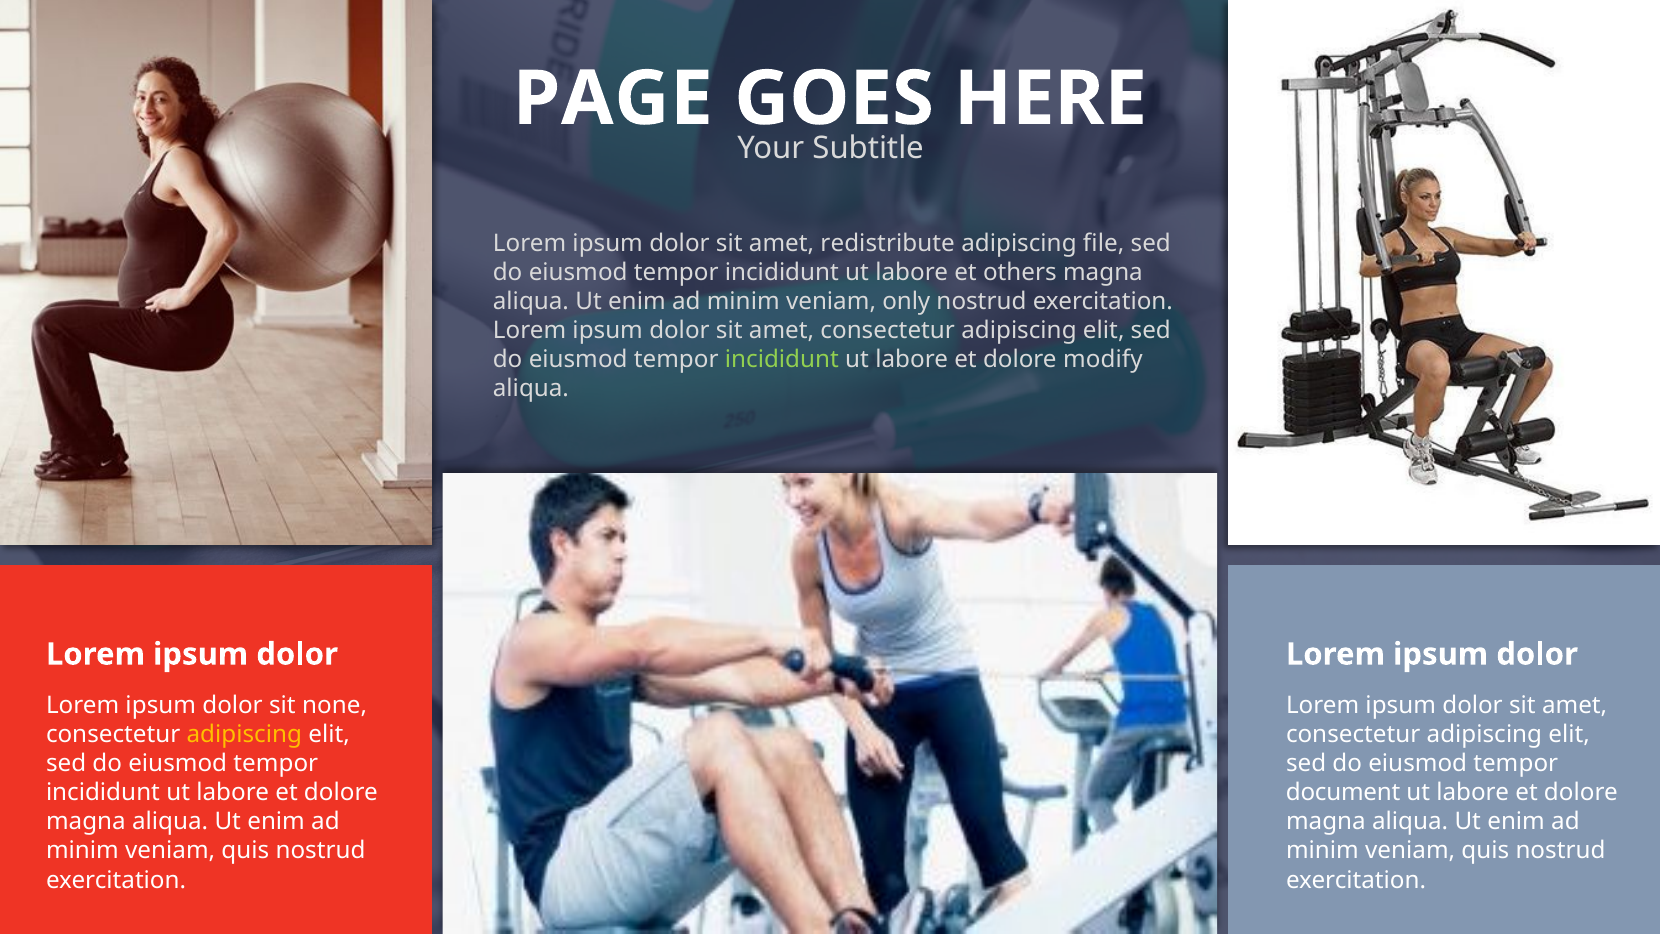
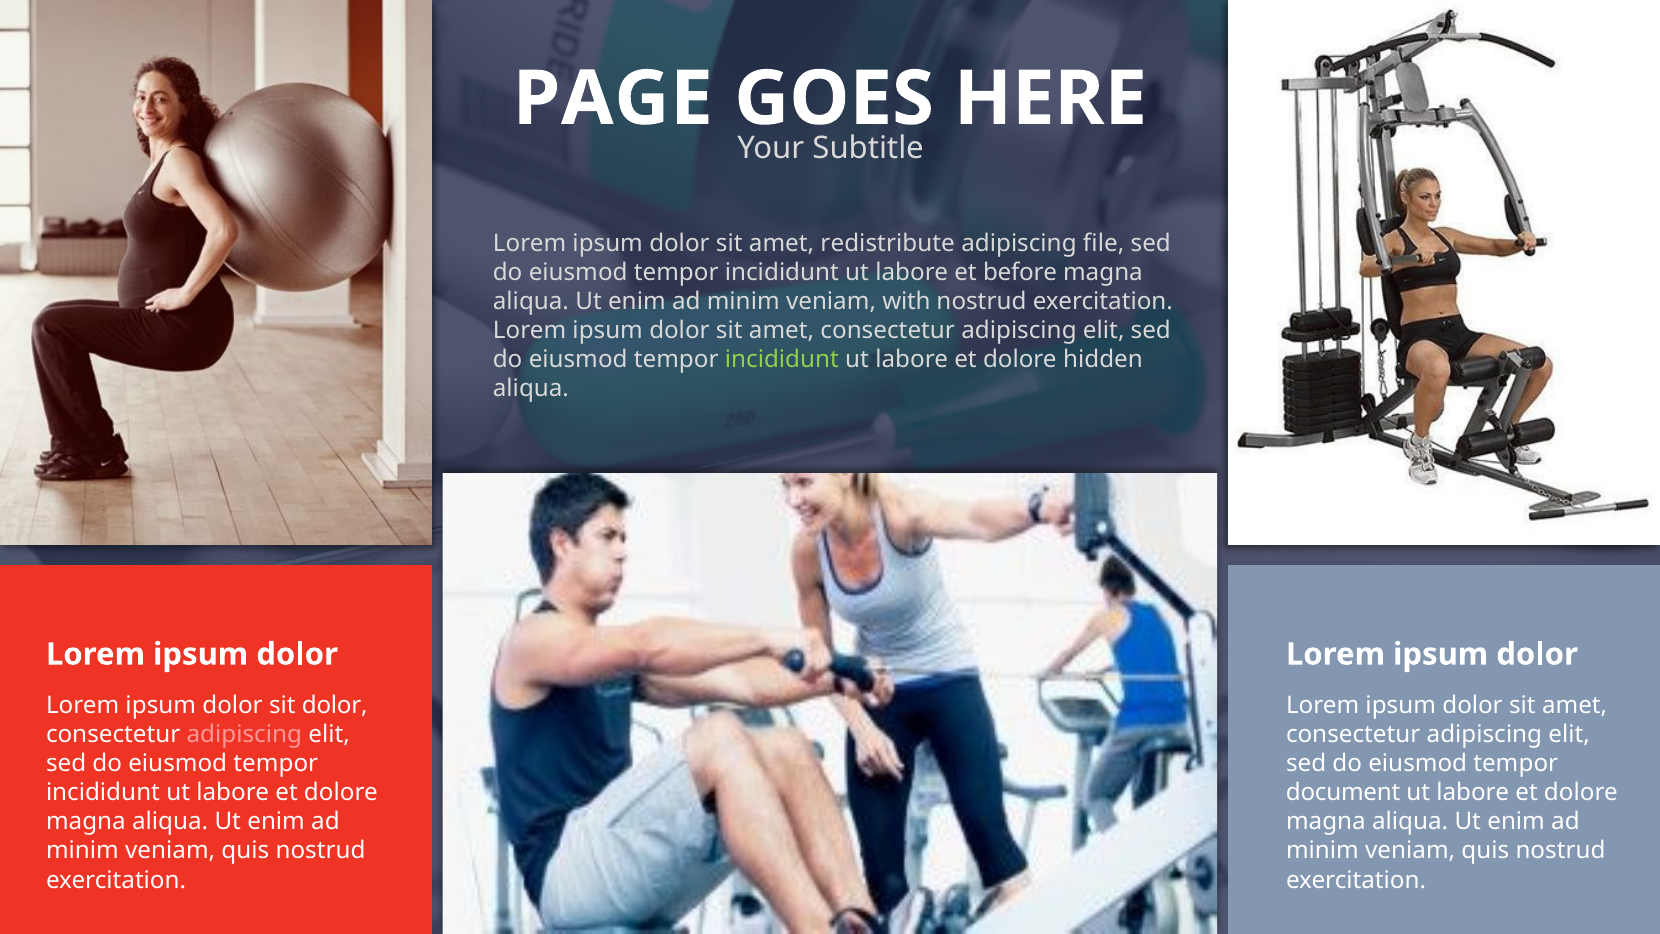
others: others -> before (1020, 273)
only: only -> with (906, 302)
modify: modify -> hidden (1103, 360)
sit none: none -> dolor (335, 705)
adipiscing colour: yellow -> pink (244, 734)
